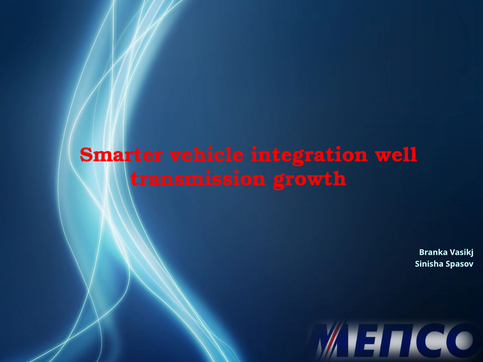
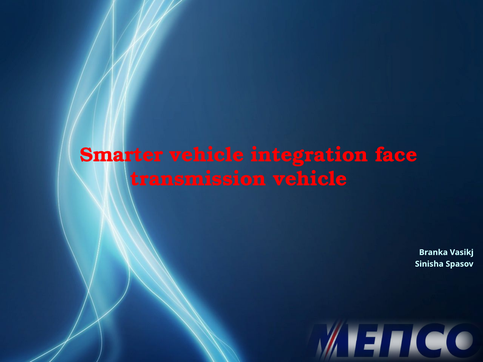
well: well -> face (396, 155)
transmission growth: growth -> vehicle (310, 179)
